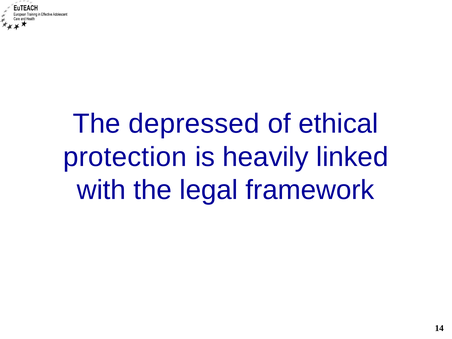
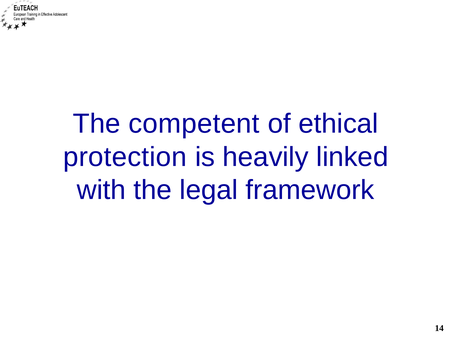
depressed: depressed -> competent (194, 124)
